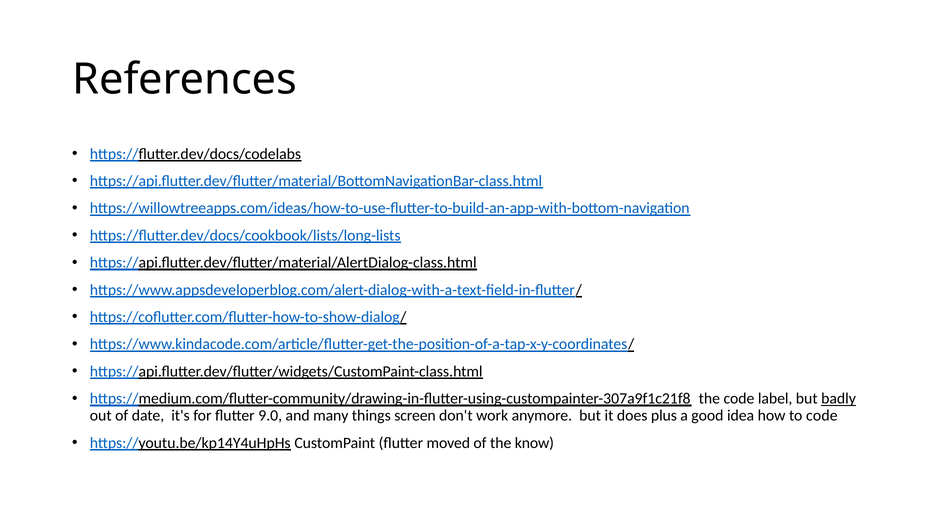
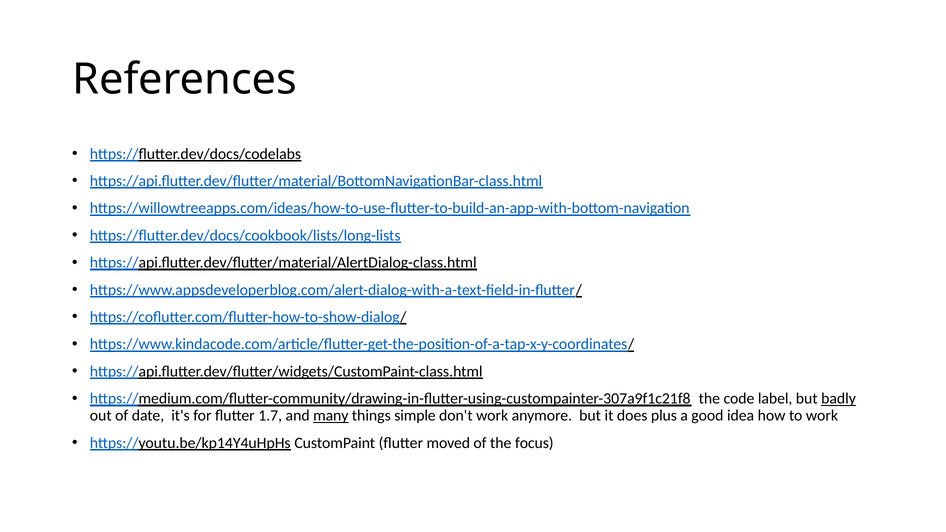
9.0: 9.0 -> 1.7 (270, 416)
many underline: none -> present (331, 416)
screen: screen -> simple (415, 416)
to code: code -> work (822, 416)
know: know -> focus (534, 443)
